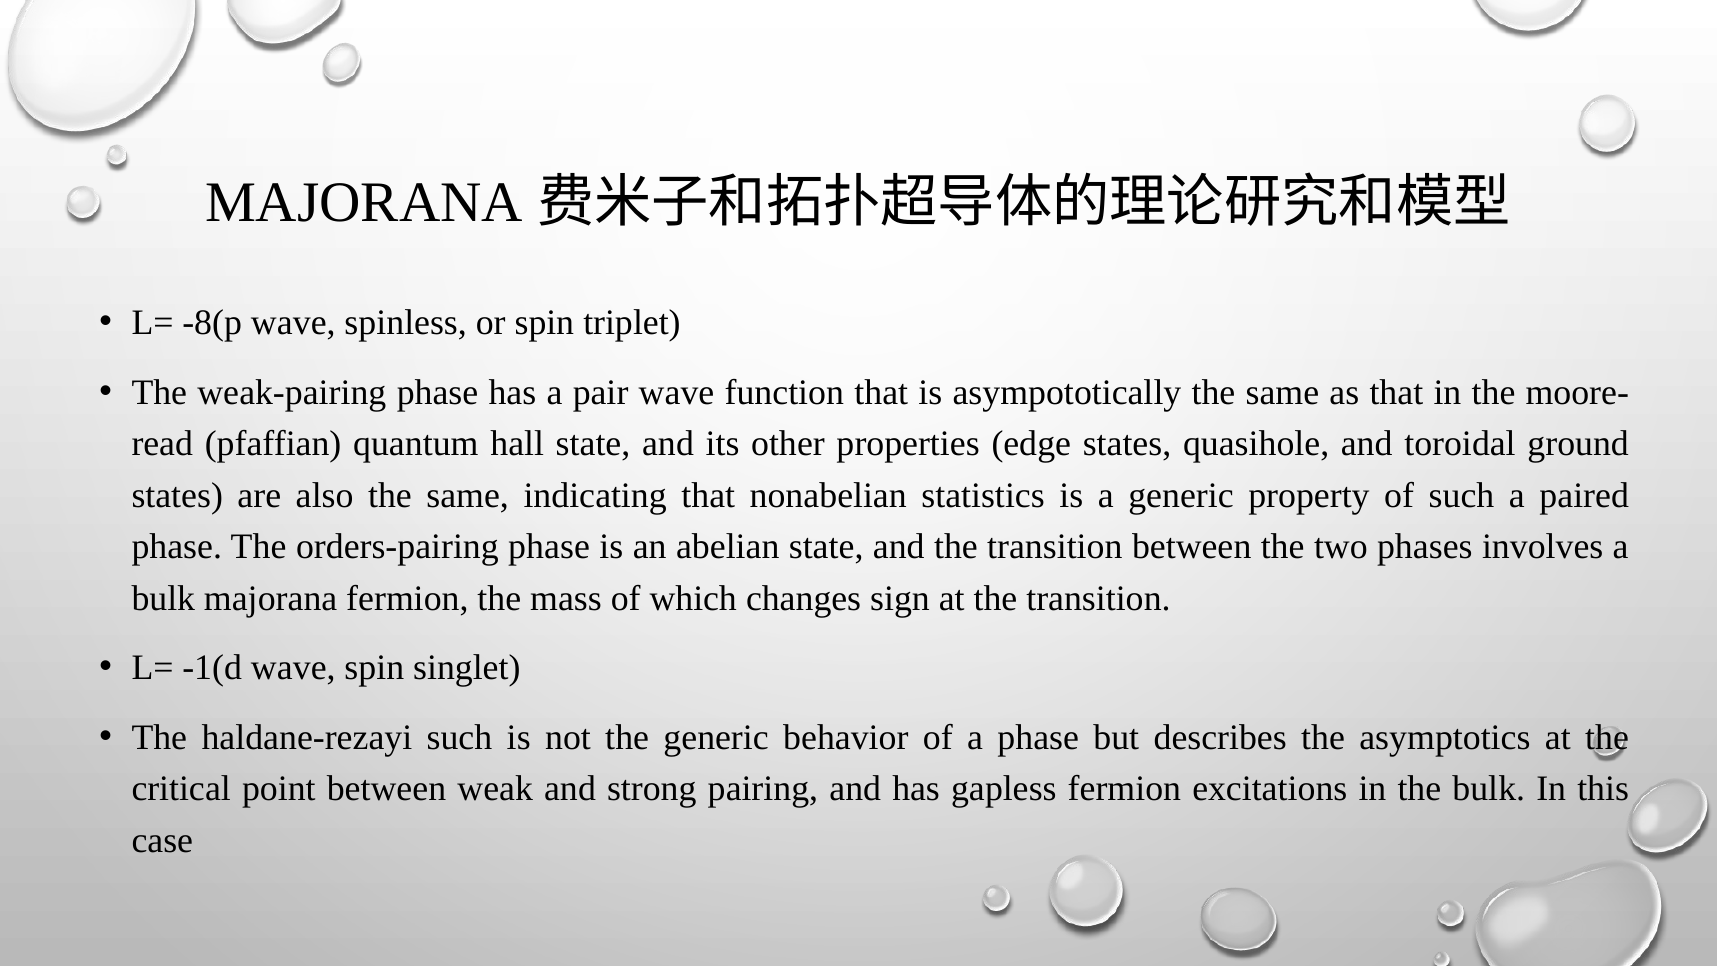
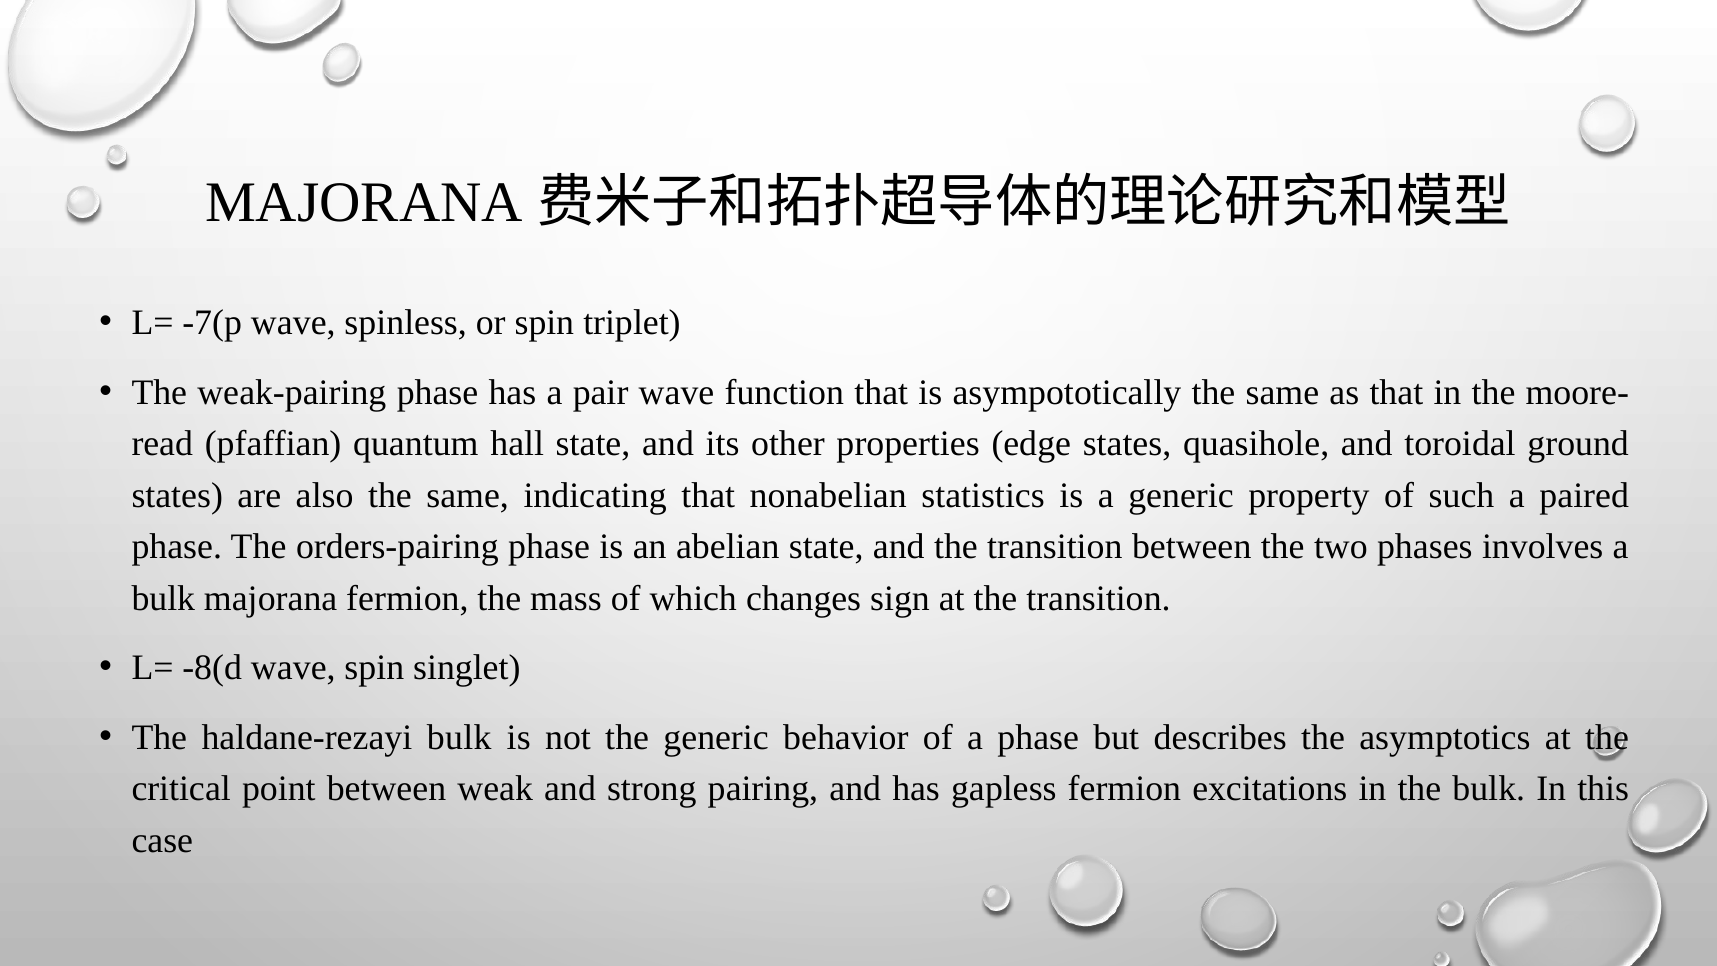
-8(p: -8(p -> -7(p (212, 323)
-1(d: -1(d -> -8(d (212, 668)
haldane-rezayi such: such -> bulk (459, 737)
